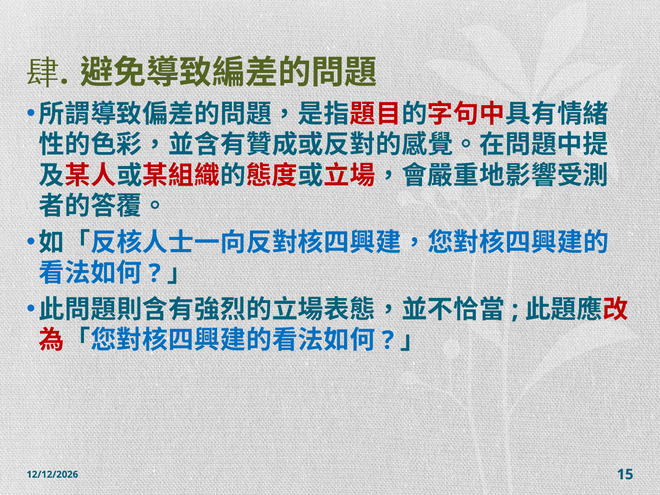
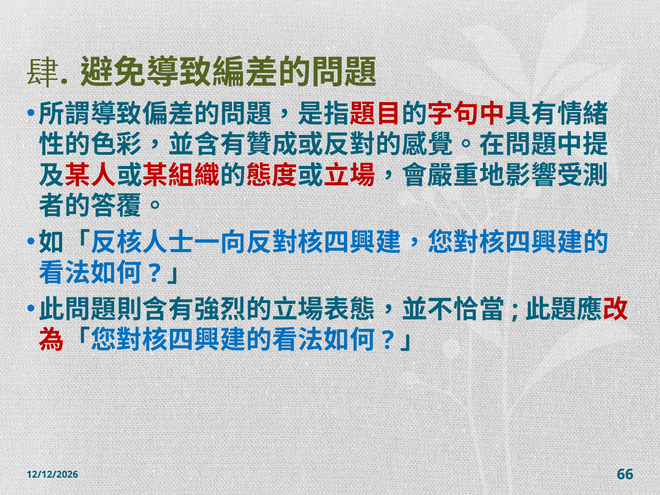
15: 15 -> 66 (625, 474)
